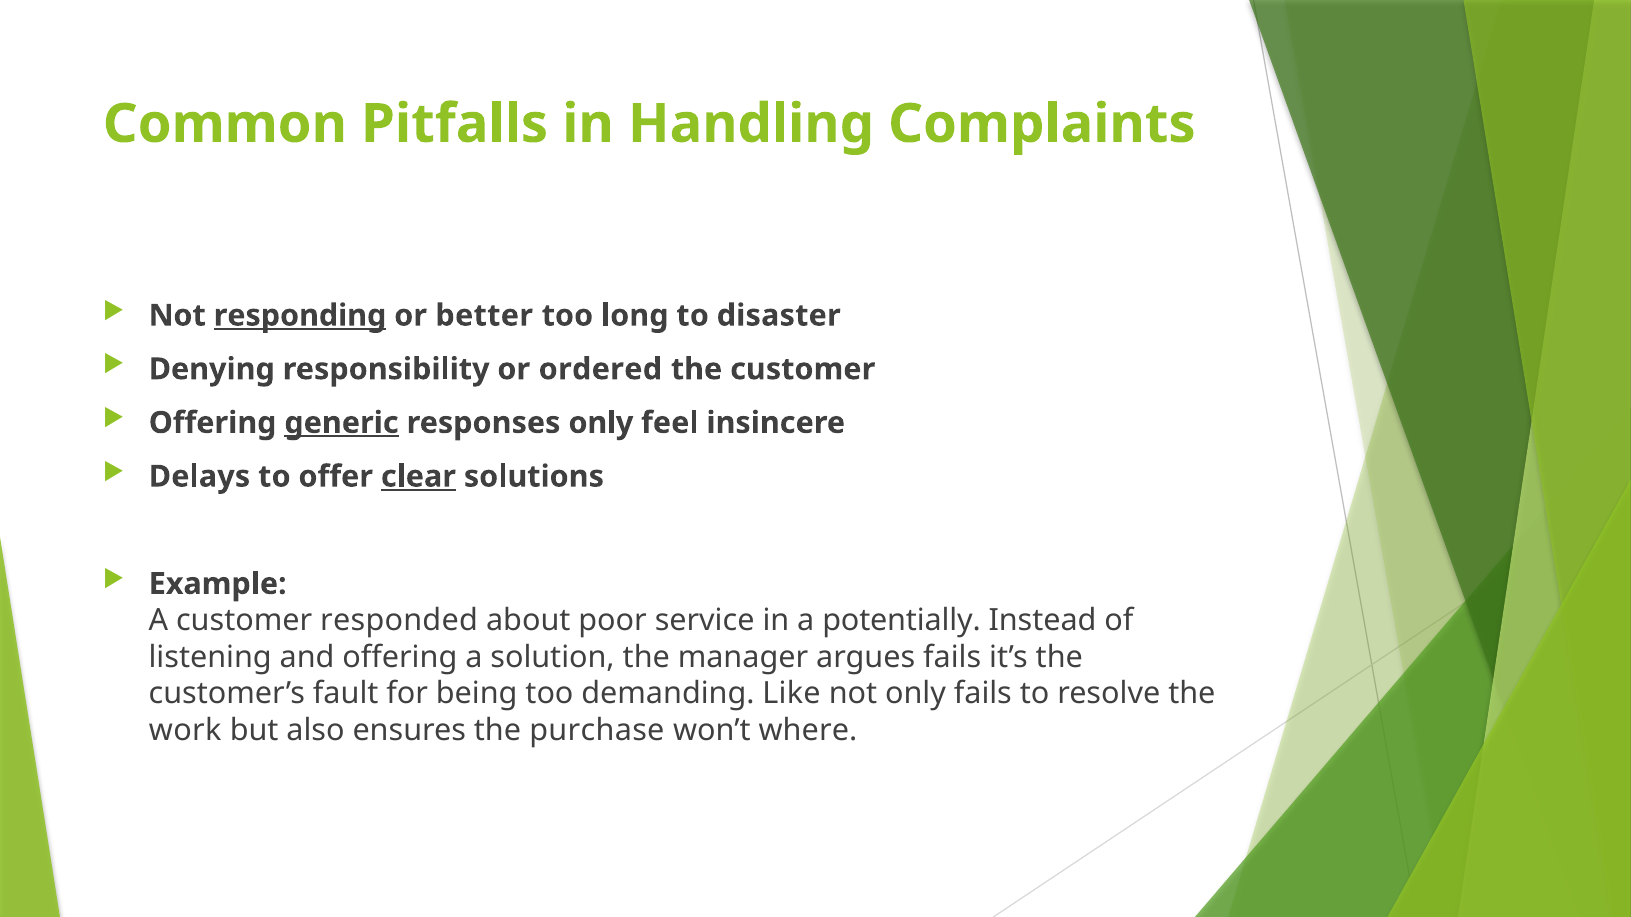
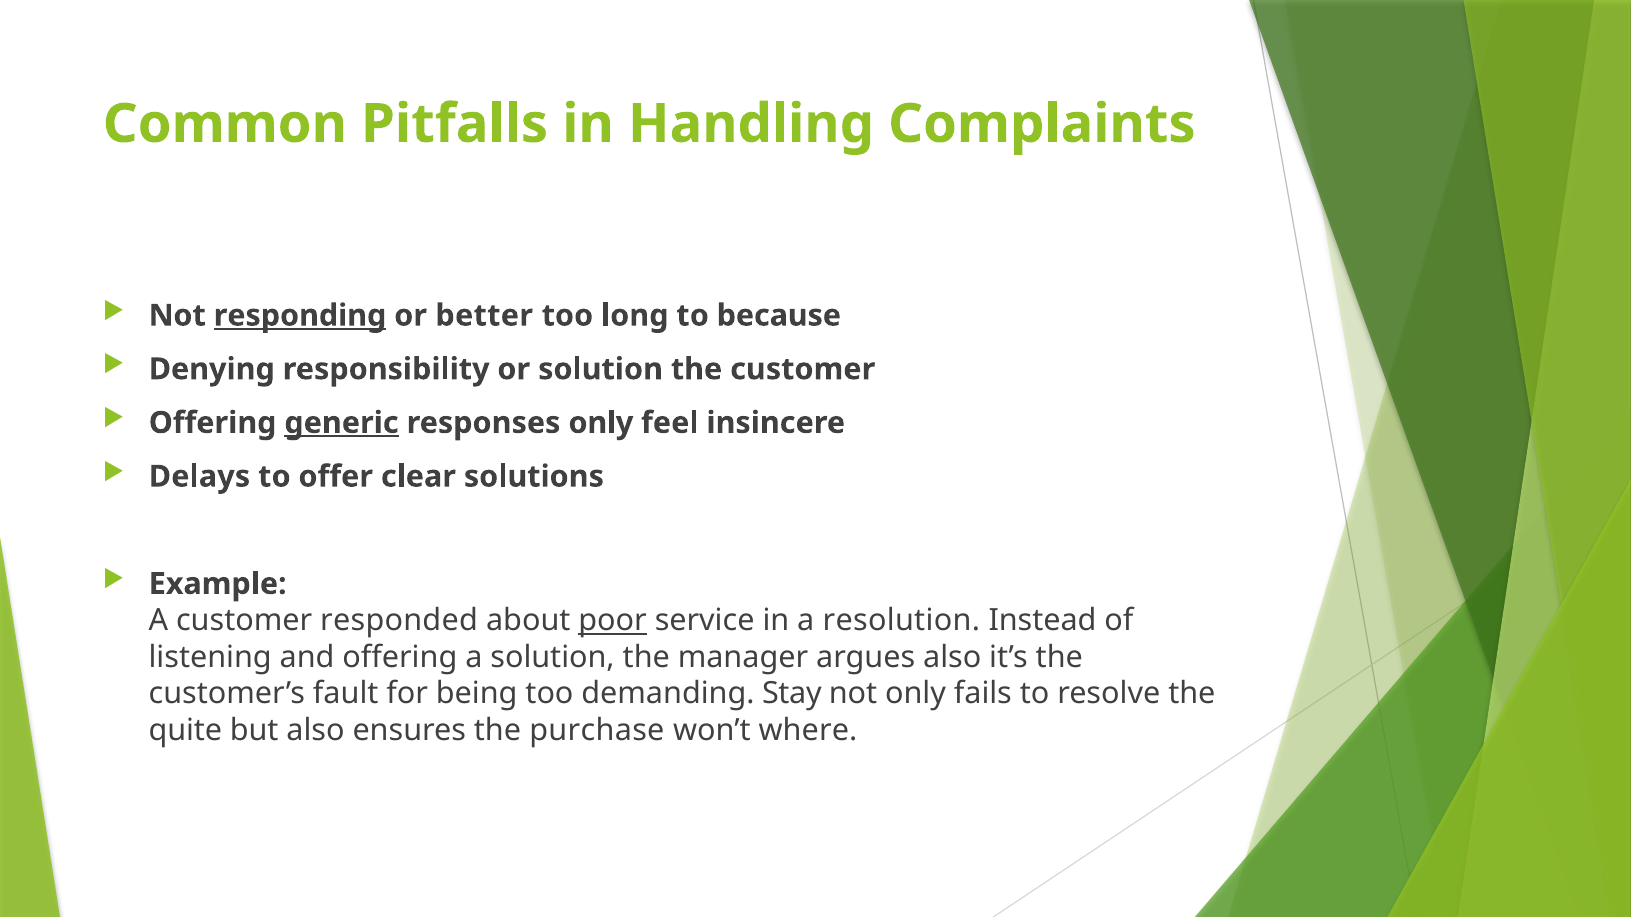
disaster: disaster -> because (779, 316)
or ordered: ordered -> solution (601, 369)
clear underline: present -> none (418, 477)
poor underline: none -> present (613, 621)
potentially: potentially -> resolution (901, 621)
argues fails: fails -> also (952, 658)
Like: Like -> Stay (792, 694)
work: work -> quite (185, 731)
